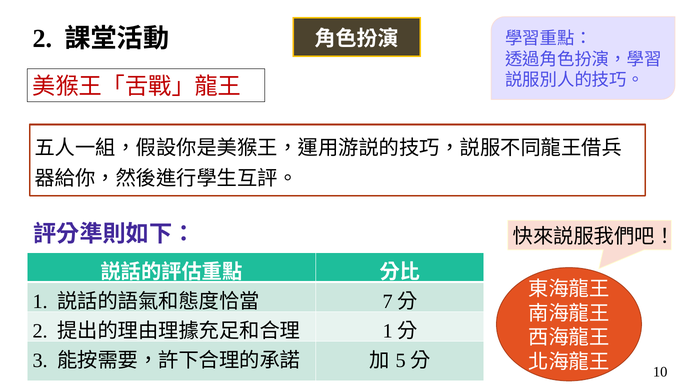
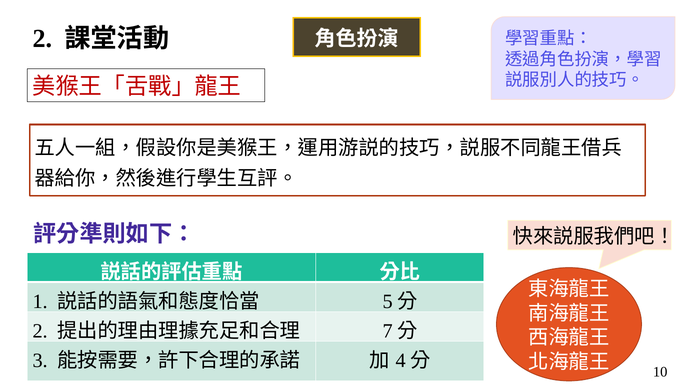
7: 7 -> 5 (388, 301)
1: 1 -> 7 (388, 331)
5: 5 -> 4 (401, 361)
